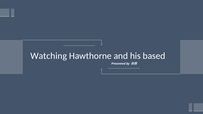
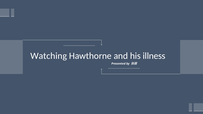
based: based -> illness (154, 56)
